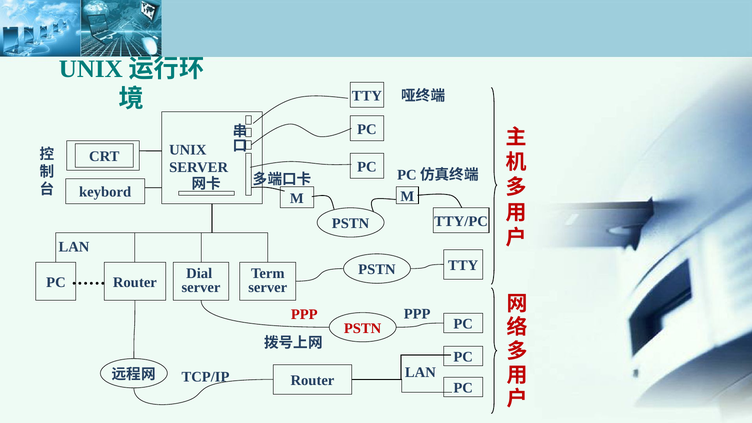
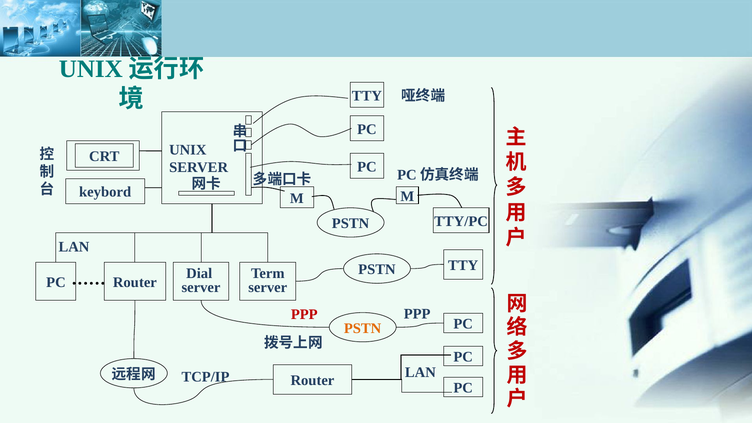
PSTN colour: red -> orange (363, 328)
